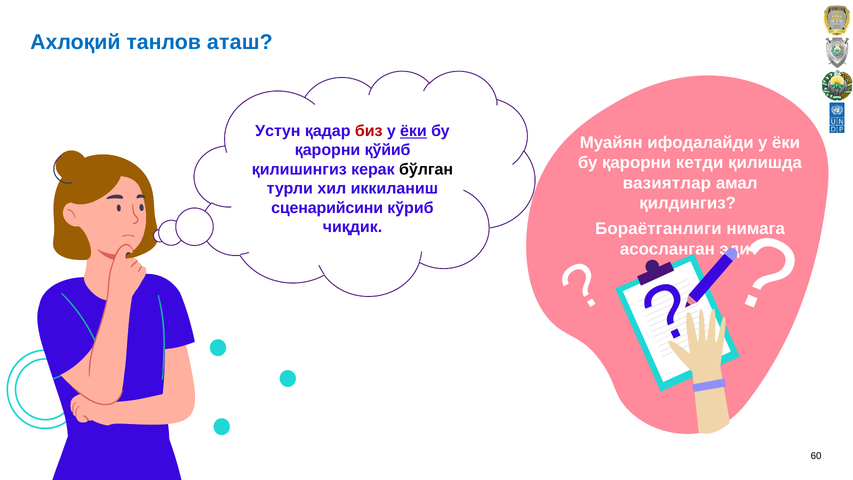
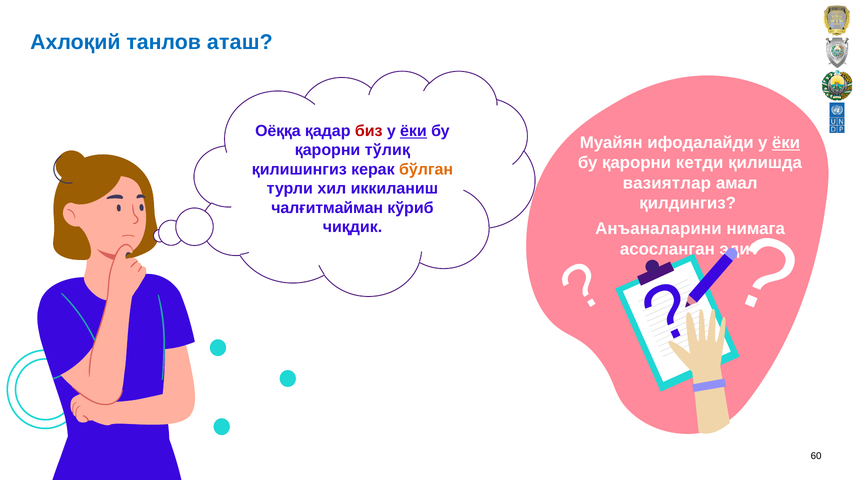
Устун: Устун -> Оёққа (278, 131)
ёки underline: none -> present (786, 142)
қўйиб: қўйиб -> тўлиқ (387, 150)
бўлган colour: black -> orange (426, 169)
сцeнарийсини: сцeнарийсини -> чалғитмайман (327, 208)
Бораётганлиги: Бораётганлиги -> Анъаналарини (658, 229)
